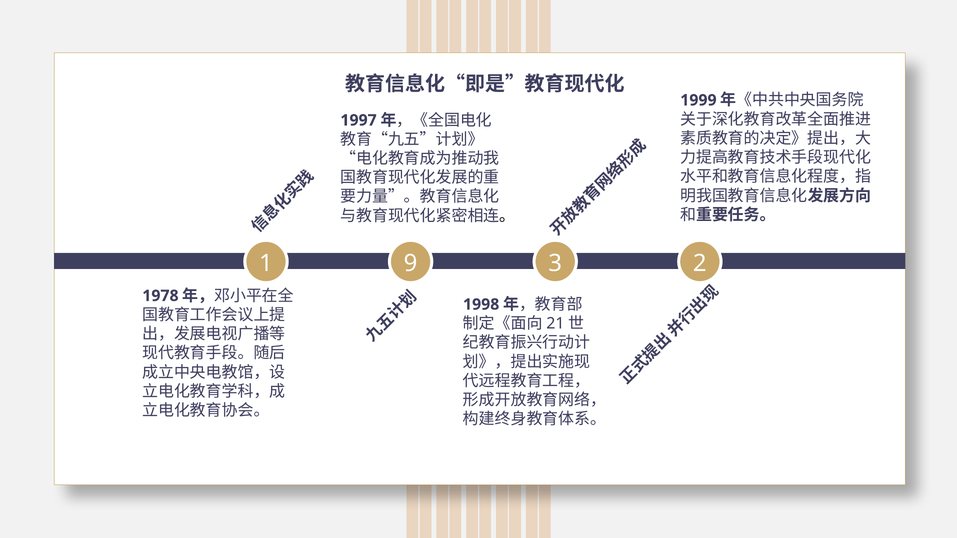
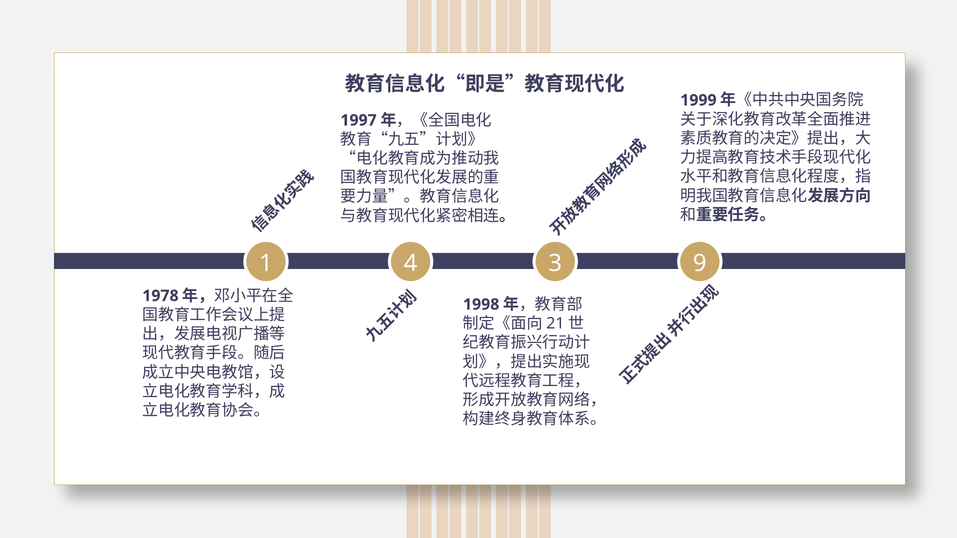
9: 9 -> 4 (411, 263)
2: 2 -> 9 (700, 263)
